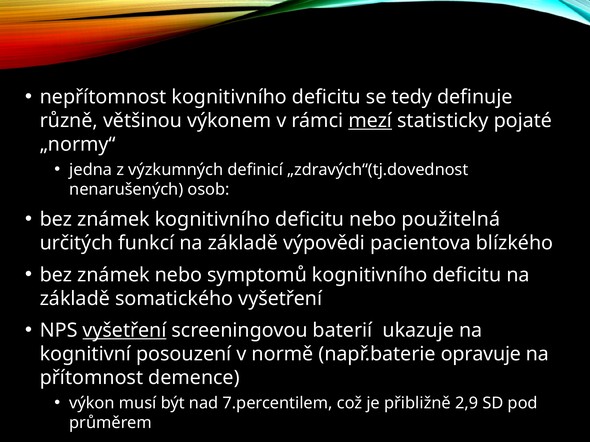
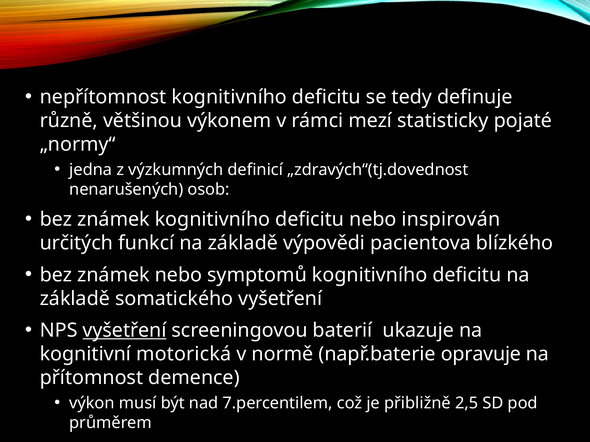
mezí underline: present -> none (370, 121)
použitelná: použitelná -> inspirován (451, 220)
posouzení: posouzení -> motorická (184, 354)
2,9: 2,9 -> 2,5 (467, 404)
